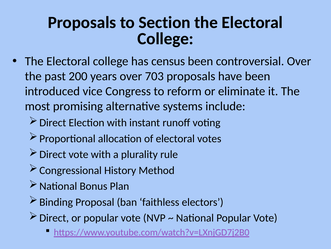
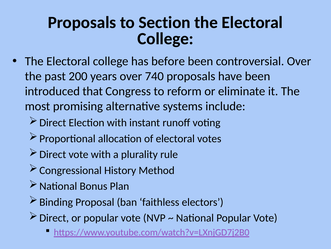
census: census -> before (168, 61)
703: 703 -> 740 (154, 76)
vice: vice -> that (93, 91)
